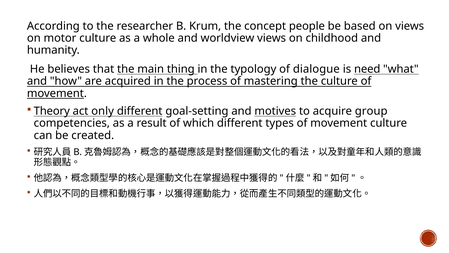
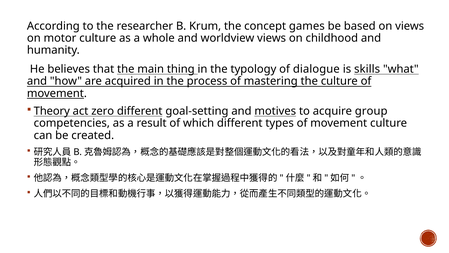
people: people -> games (307, 26)
need: need -> skills (367, 69)
only: only -> zero (103, 111)
